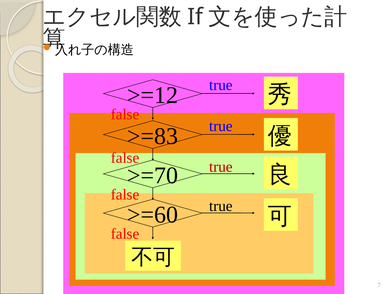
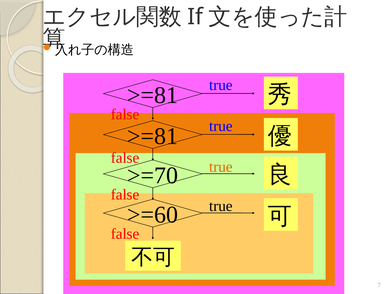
>=12: >=12 -> >=81 (153, 95)
>=83: >=83 -> >=81 (153, 136)
true colour: red -> orange (221, 167)
